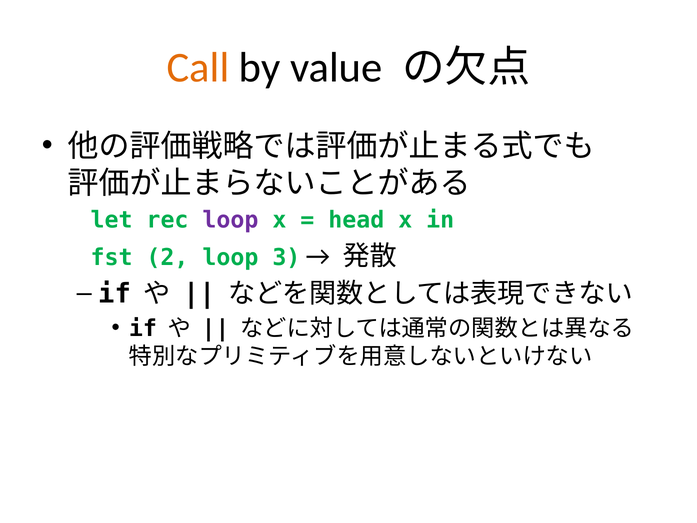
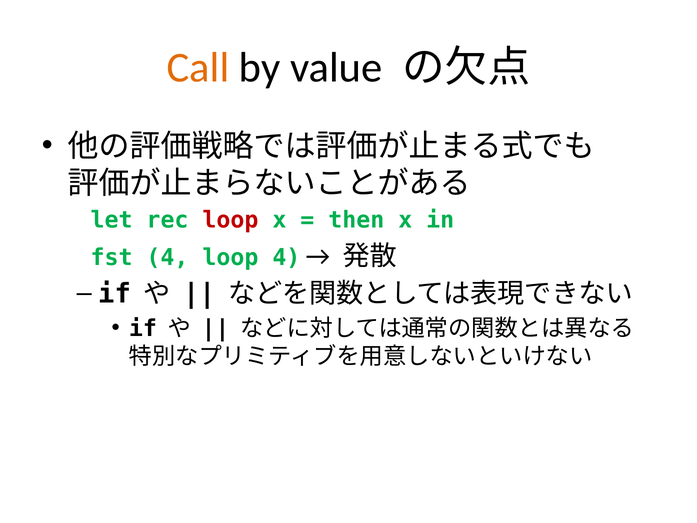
loop colour: purple -> red (230, 220)
head: head -> then (356, 220)
fst 2: 2 -> 4 (167, 257)
loop 3: 3 -> 4 (286, 257)
